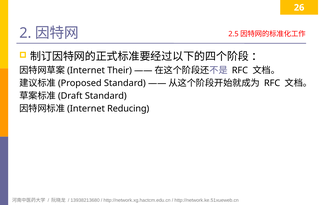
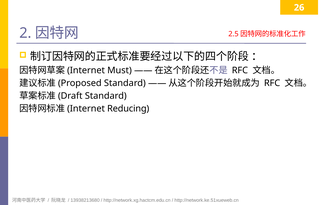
Their: Their -> Must (120, 70)
